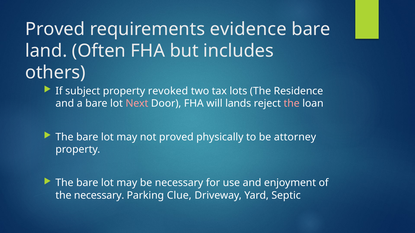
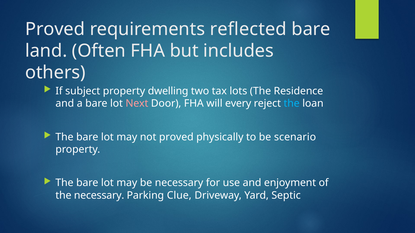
evidence: evidence -> reflected (248, 29)
revoked: revoked -> dwelling (168, 91)
lands: lands -> every (238, 104)
the colour: pink -> light blue (292, 104)
attorney: attorney -> scenario (295, 137)
